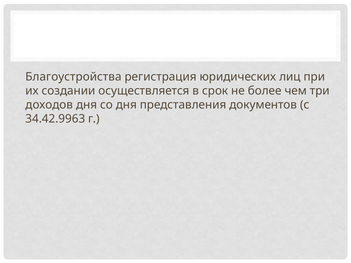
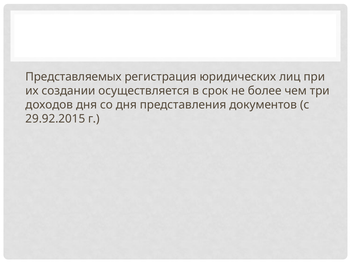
Благоустройства: Благоустройства -> Представляемых (74, 77)
34.42.9963: 34.42.9963 -> 29.92.2015 (55, 119)
